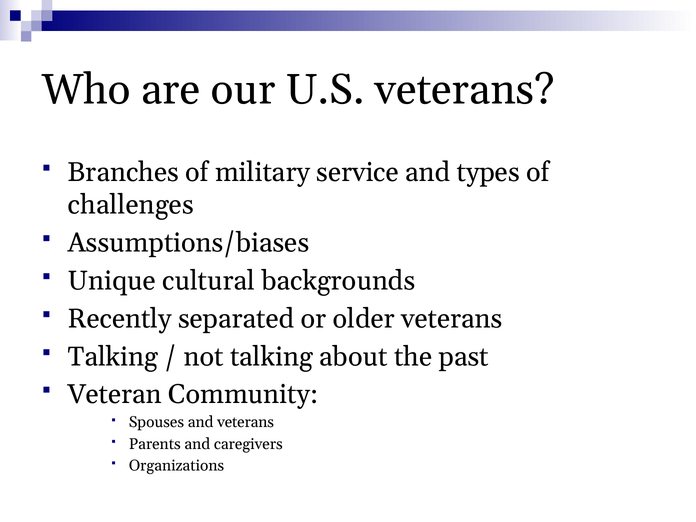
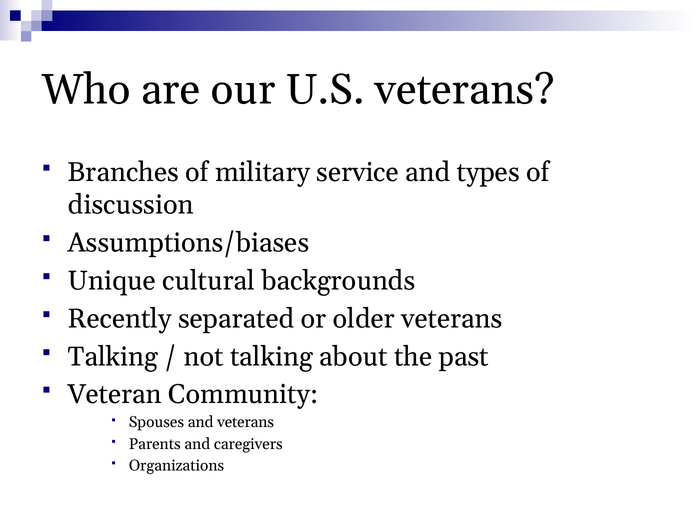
challenges: challenges -> discussion (131, 205)
